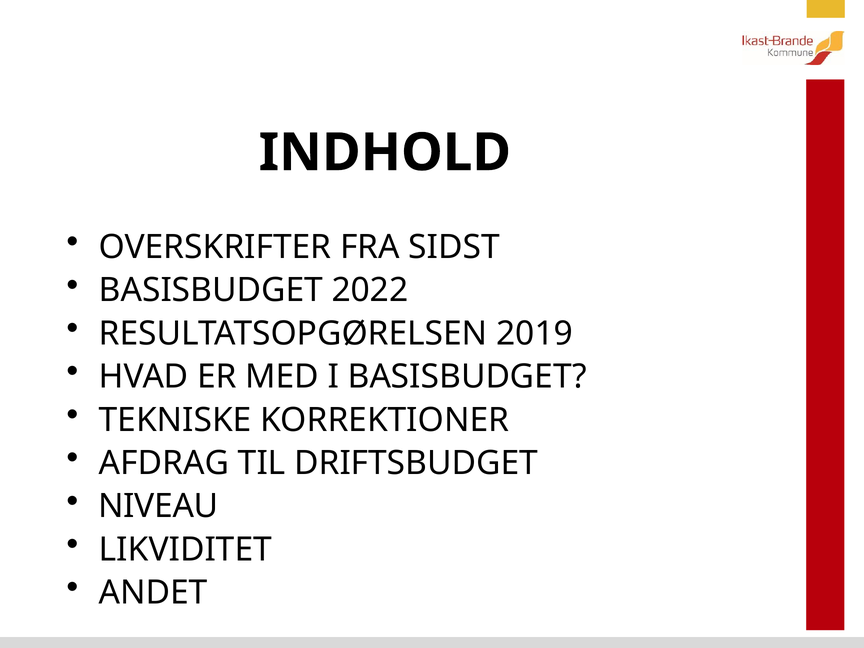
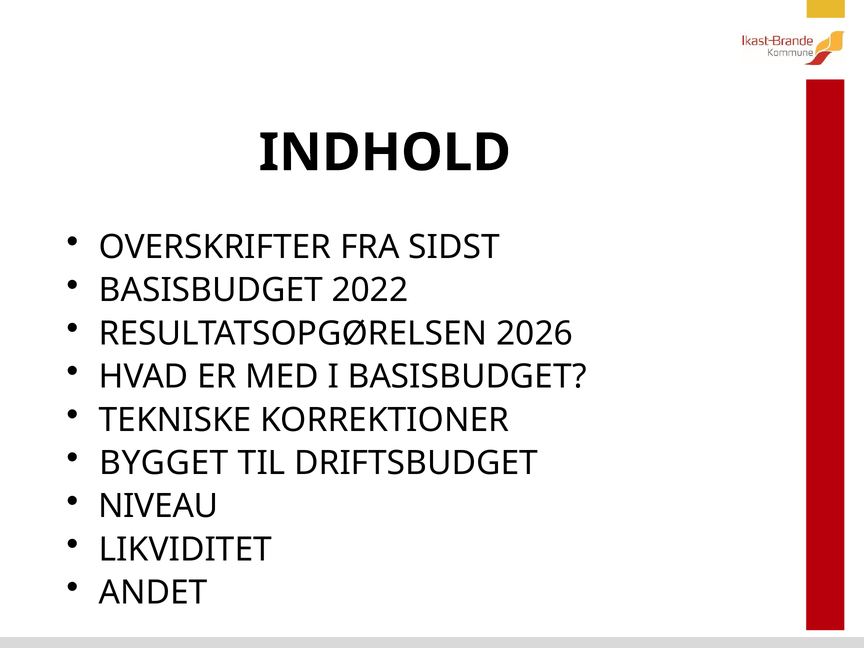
2019: 2019 -> 2026 (535, 334)
AFDRAG: AFDRAG -> BYGGET (164, 463)
